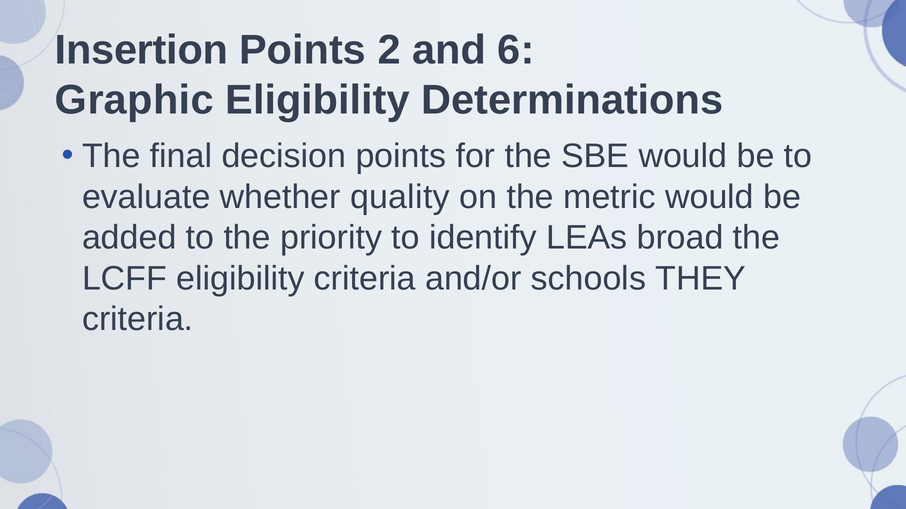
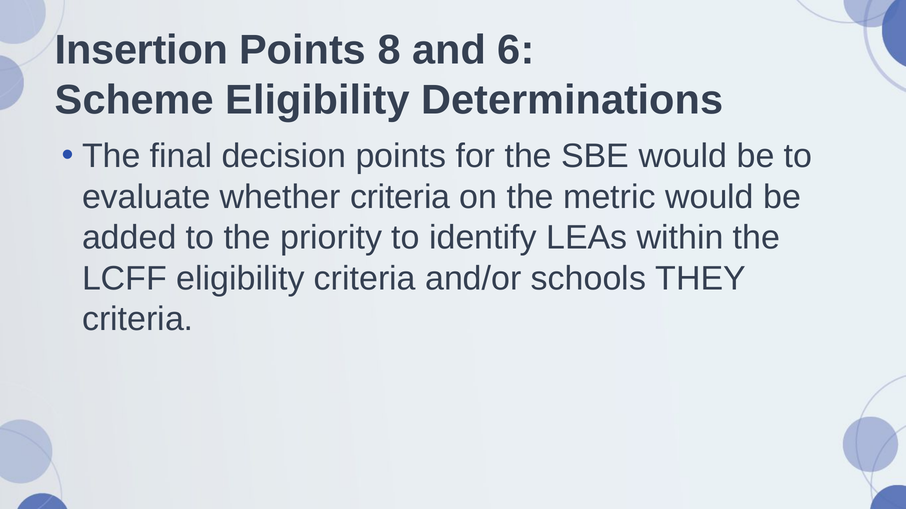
2: 2 -> 8 (389, 50)
Graphic: Graphic -> Scheme (134, 100)
whether quality: quality -> criteria (400, 197)
broad: broad -> within (680, 238)
